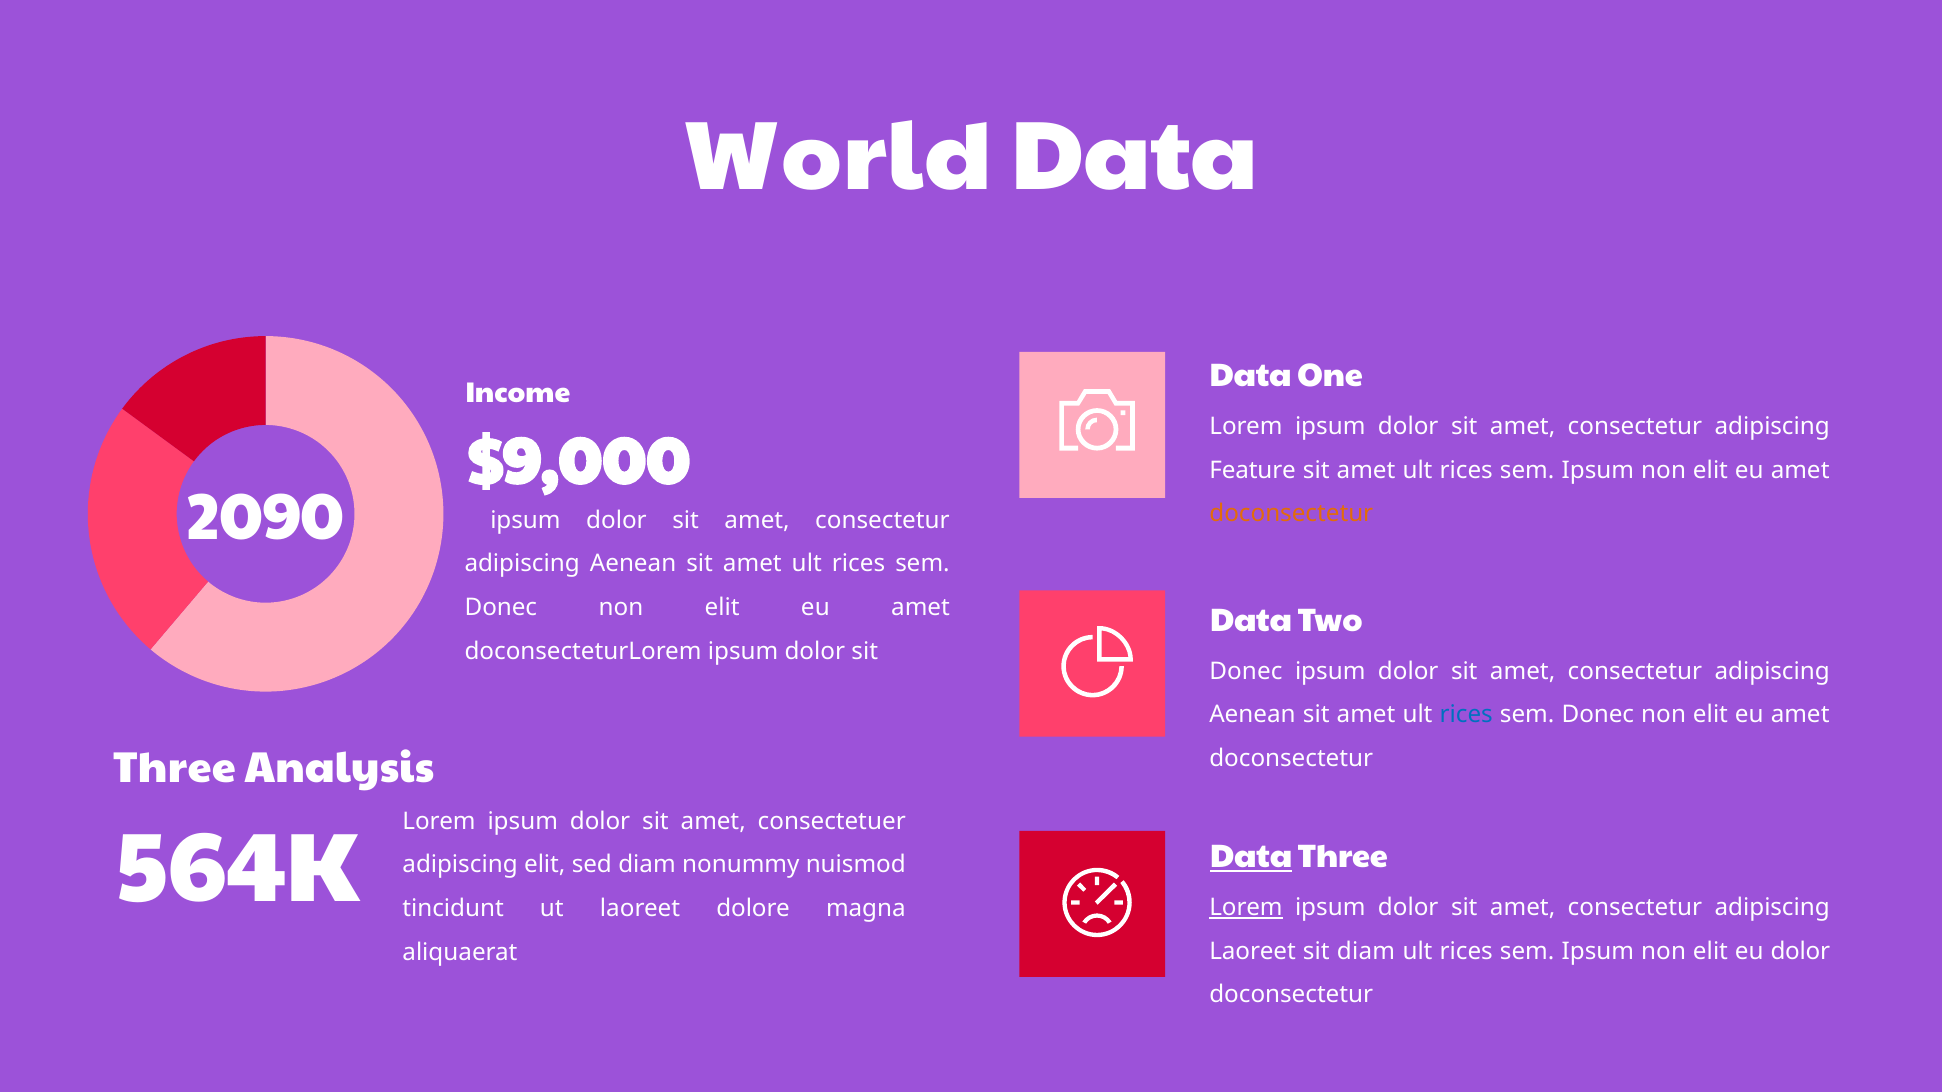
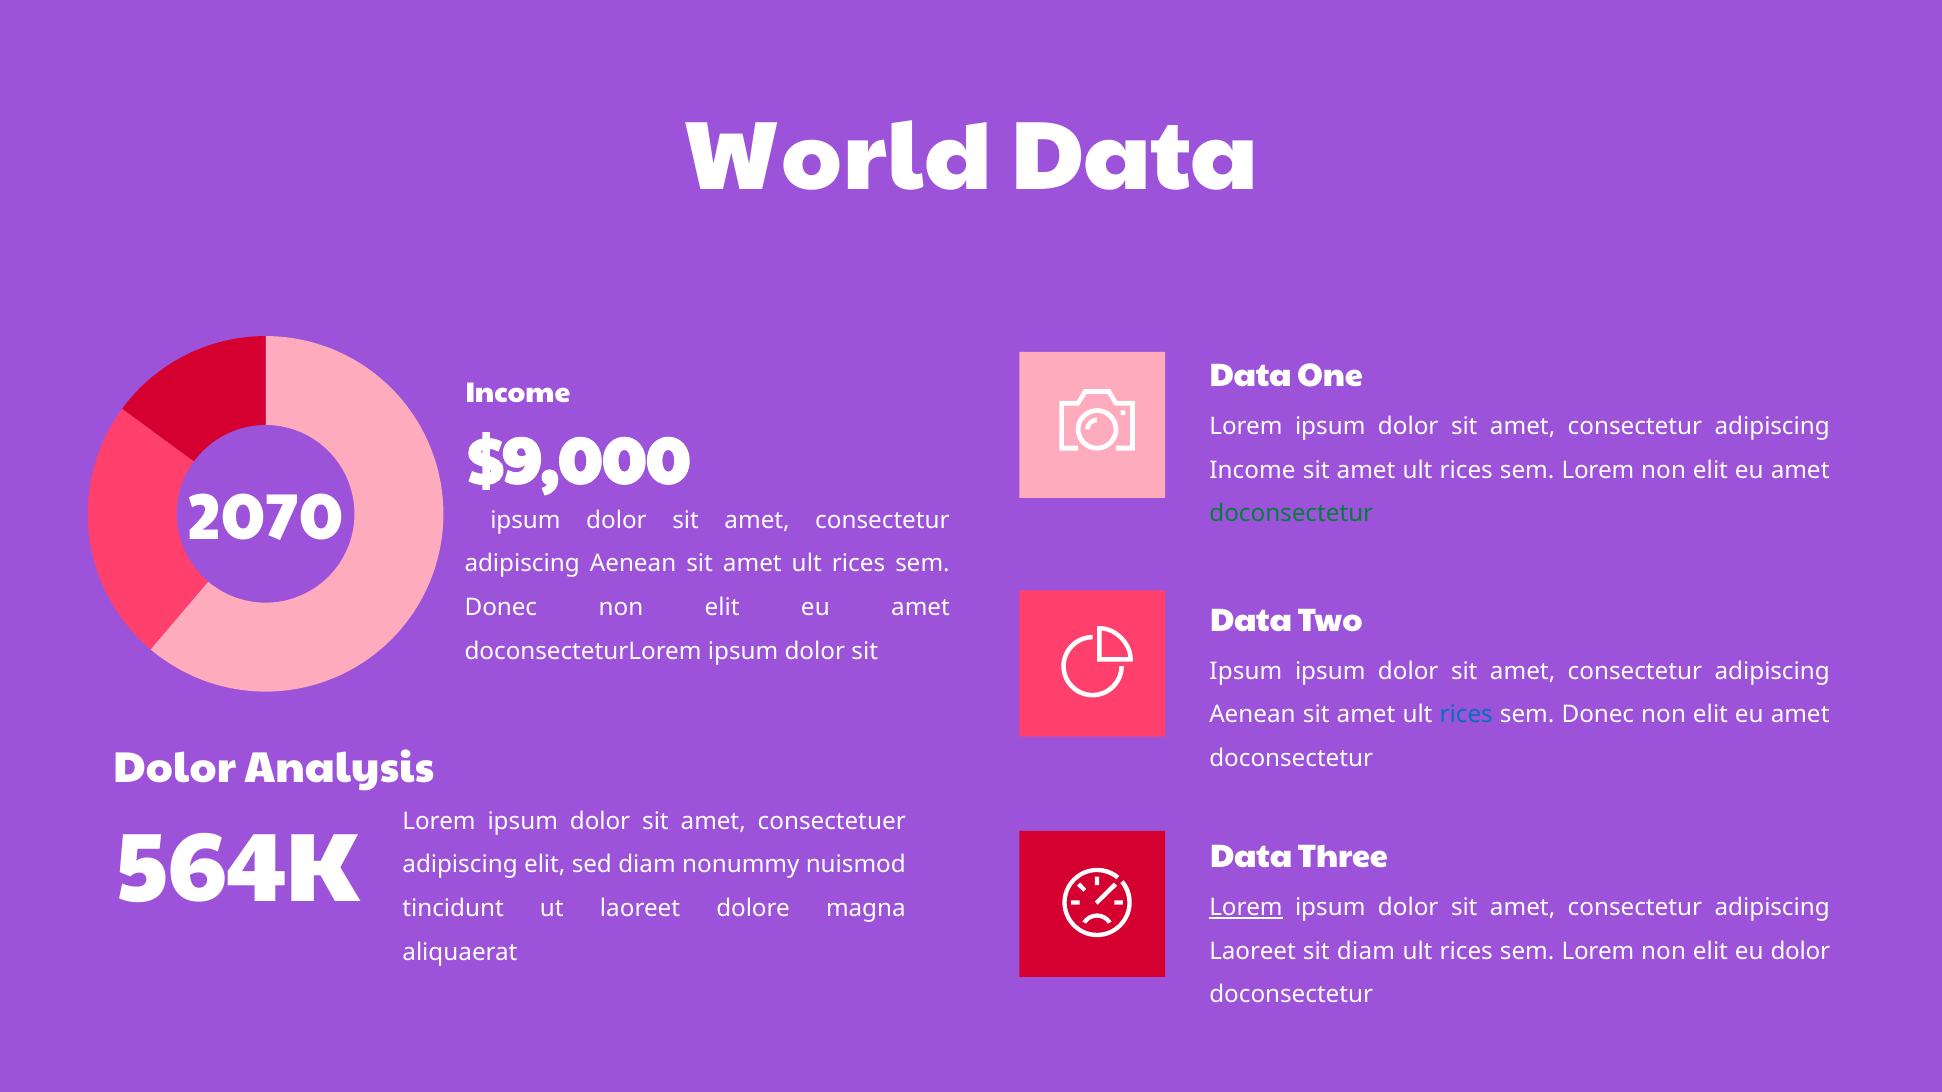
Feature: Feature -> Income (1253, 470)
Ipsum: Ipsum -> Lorem (1598, 470)
2090: 2090 -> 2070 (265, 518)
doconsectetur colour: orange -> green (1291, 514)
Donec: Donec -> Ipsum (1246, 671)
Three: Three -> Dolor (175, 769)
Data underline: present -> none (1251, 858)
Ipsum: Ipsum -> Lorem (1598, 952)
